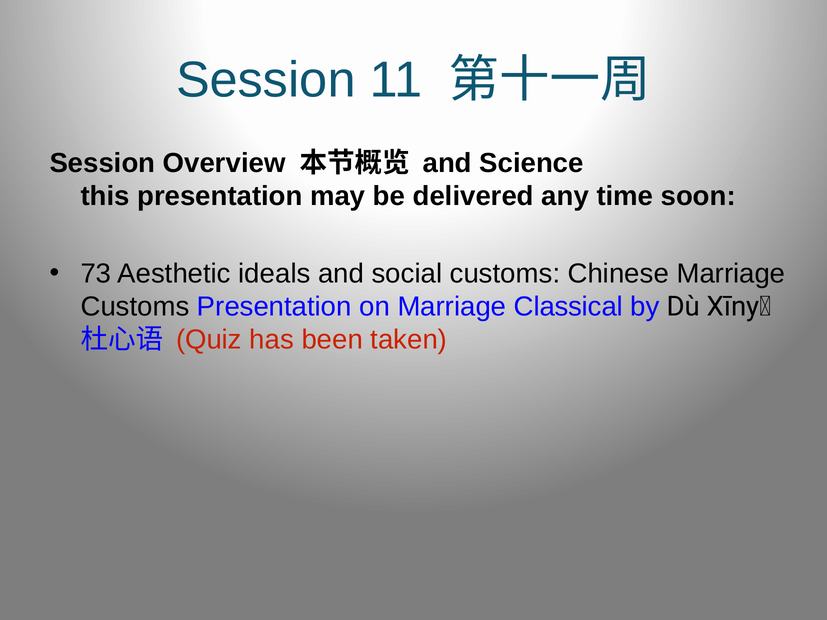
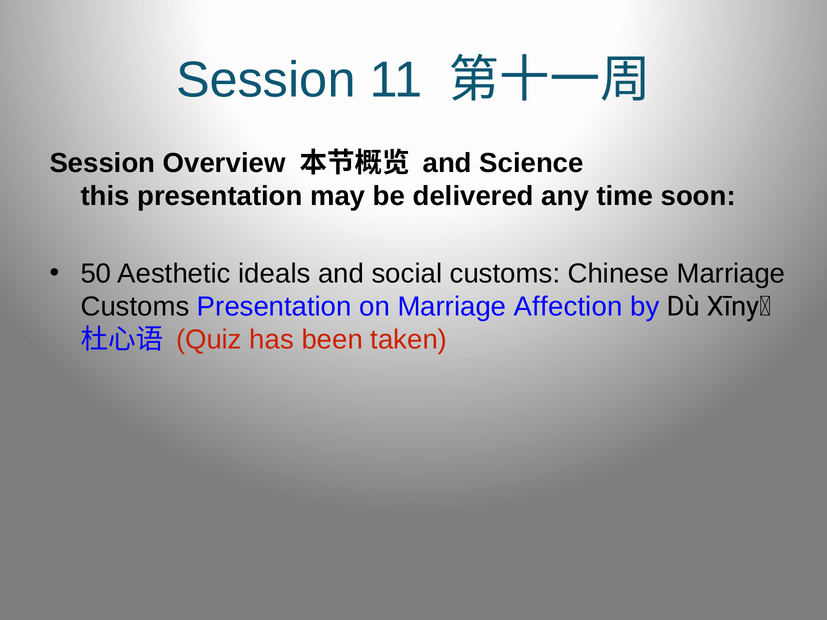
73: 73 -> 50 (96, 274)
Classical: Classical -> Affection (568, 307)
